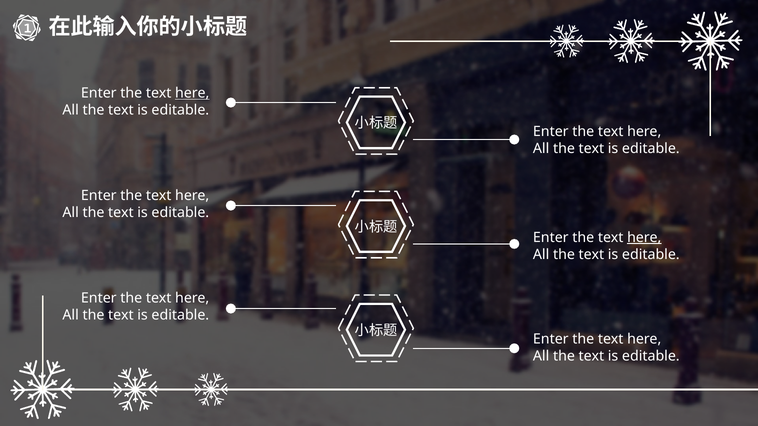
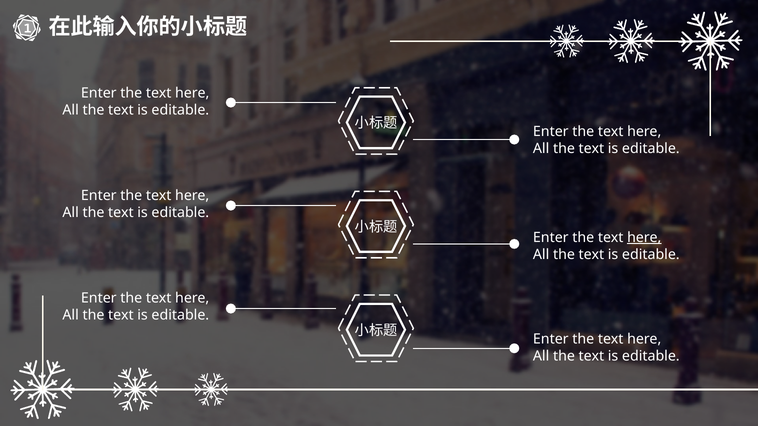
here underline: present -> none (192, 93)
